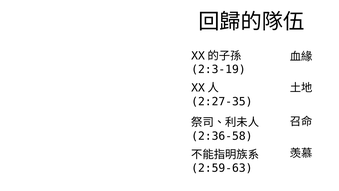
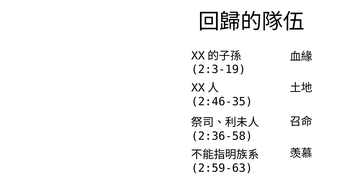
2:27-35: 2:27-35 -> 2:46-35 (222, 101)
